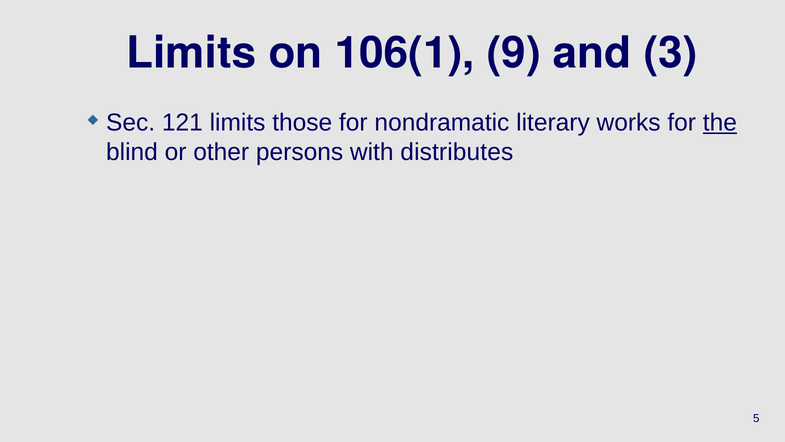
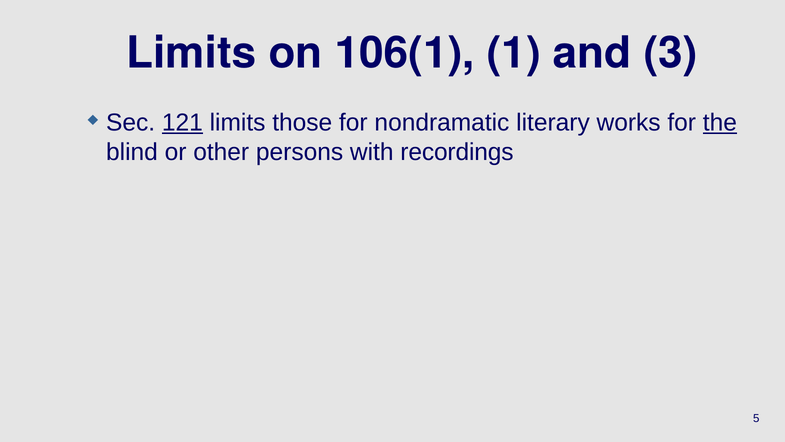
9: 9 -> 1 (514, 53)
121 underline: none -> present (182, 122)
distributes: distributes -> recordings (457, 152)
